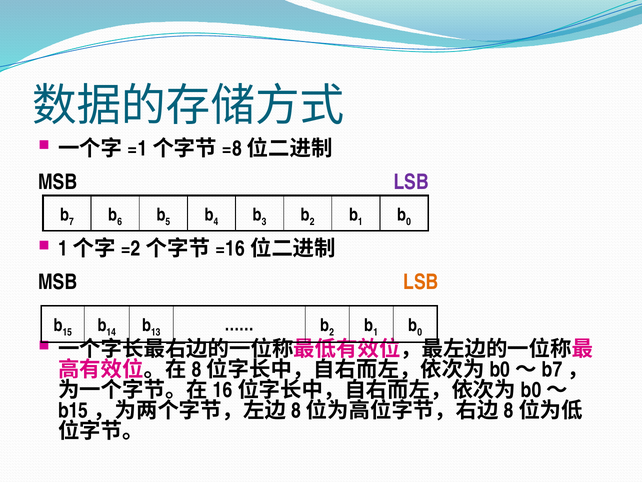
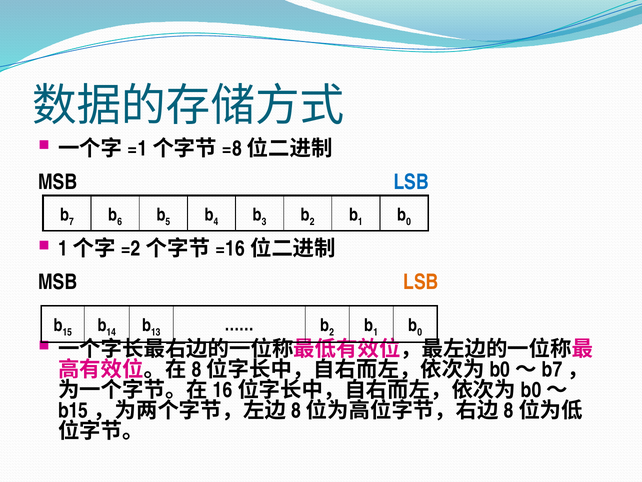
LSB colour: purple -> blue (411, 182)
